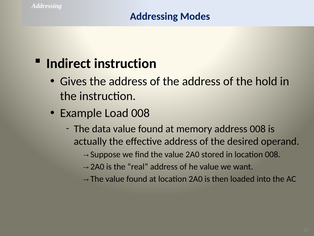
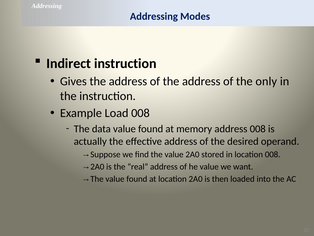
hold: hold -> only (266, 81)
